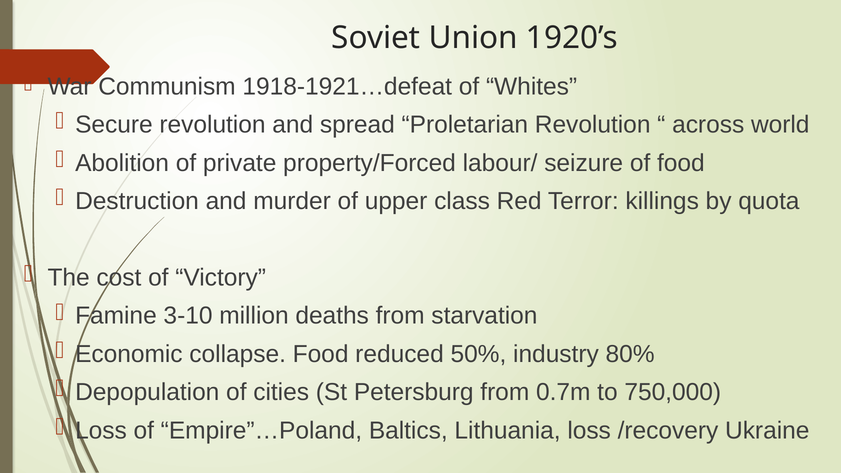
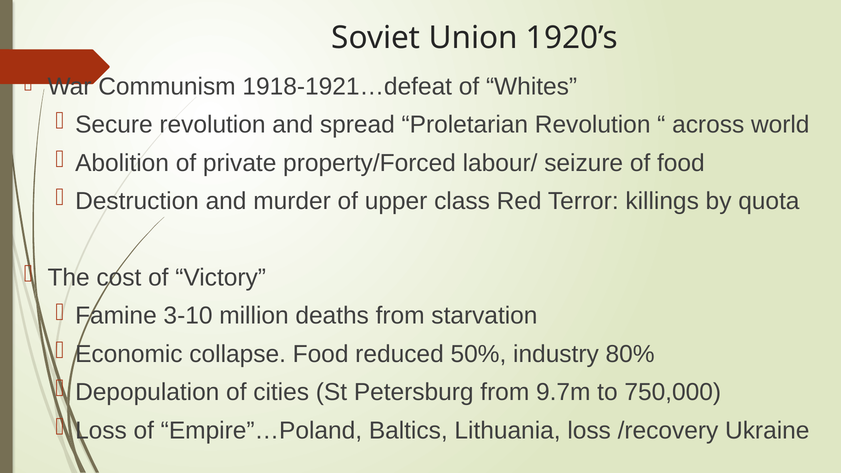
0.7m: 0.7m -> 9.7m (563, 392)
